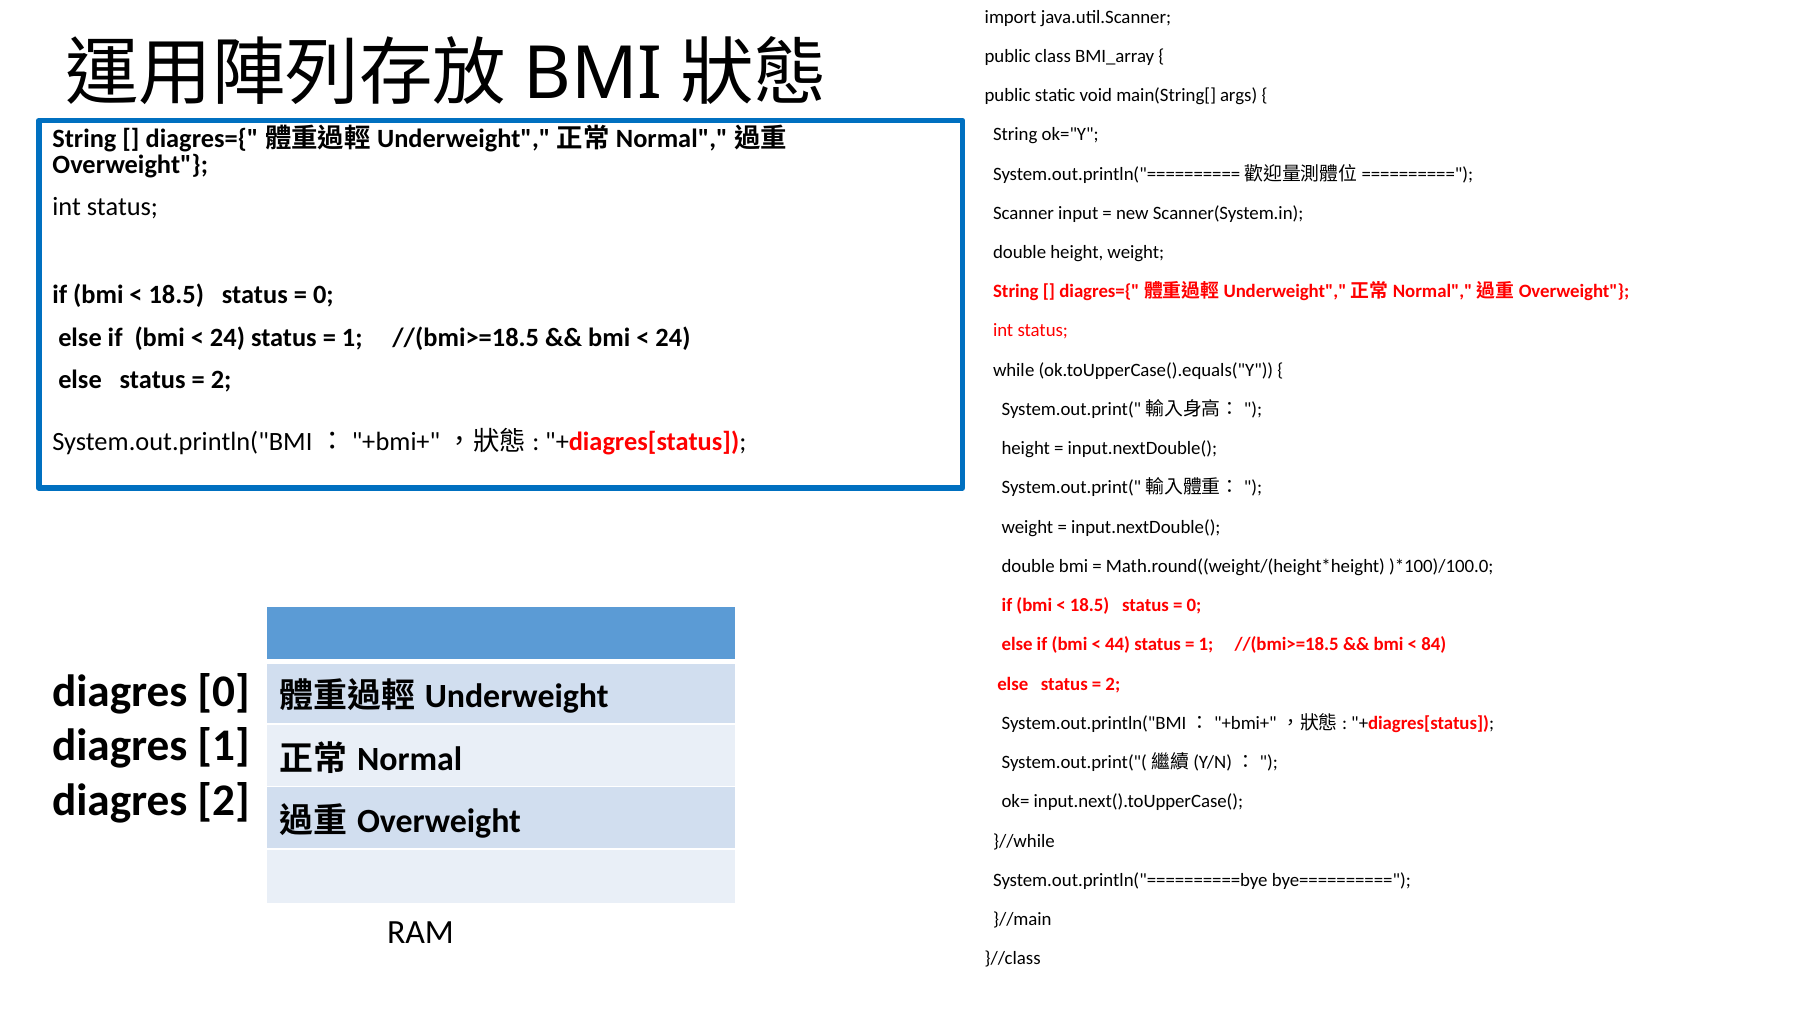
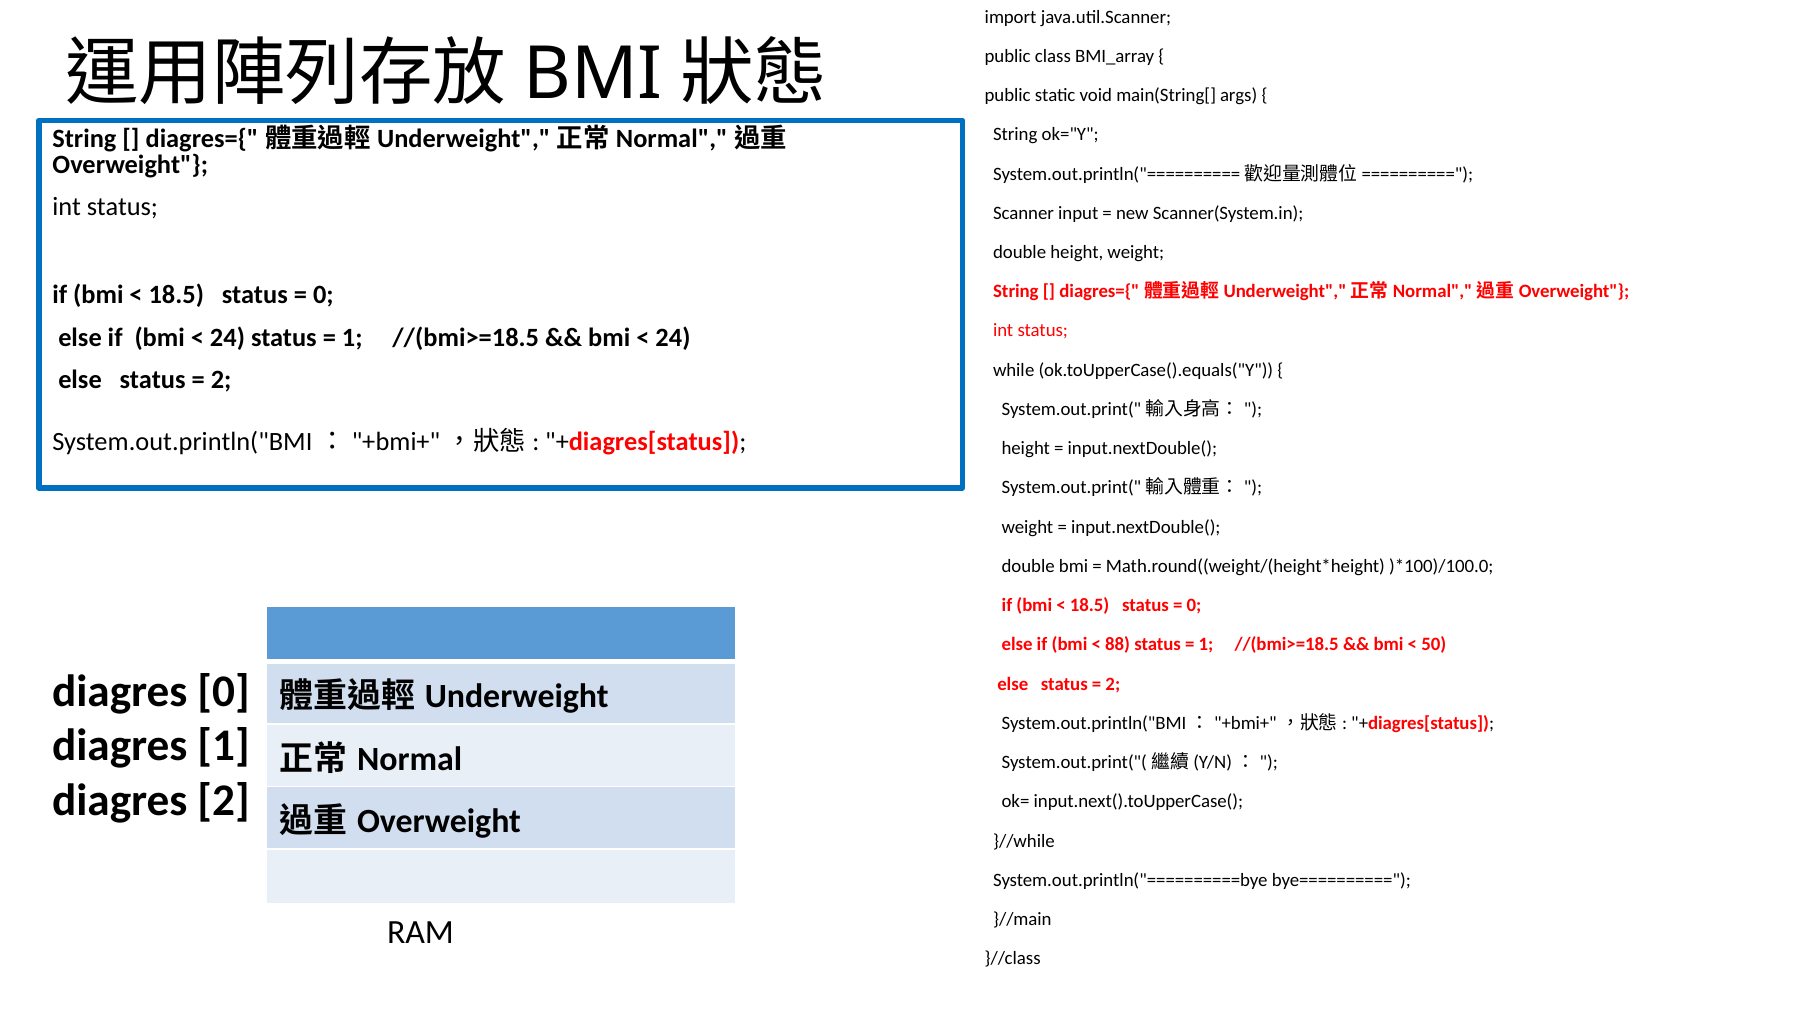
44: 44 -> 88 (1118, 645)
84: 84 -> 50 (1434, 645)
